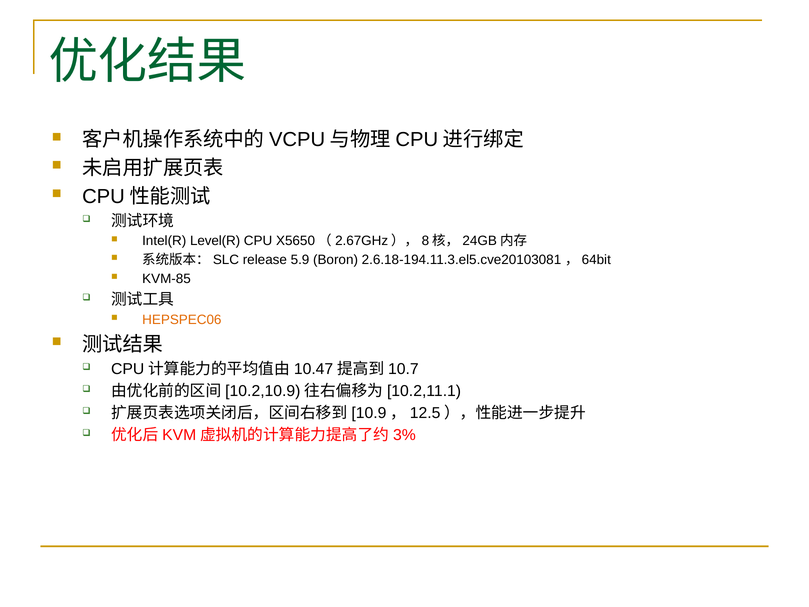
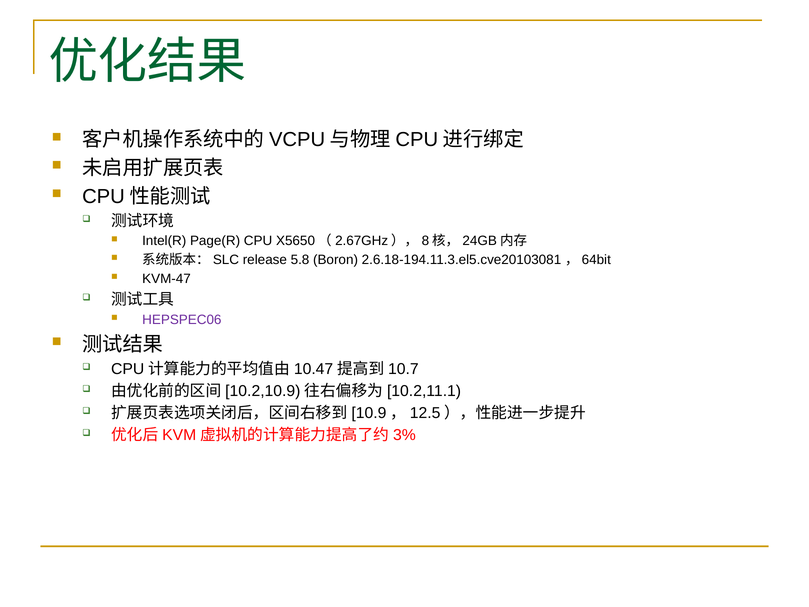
Level(R: Level(R -> Page(R (215, 241)
5.9: 5.9 -> 5.8 (300, 260)
KVM-85: KVM-85 -> KVM-47 (167, 279)
HEPSPEC06 colour: orange -> purple (182, 320)
